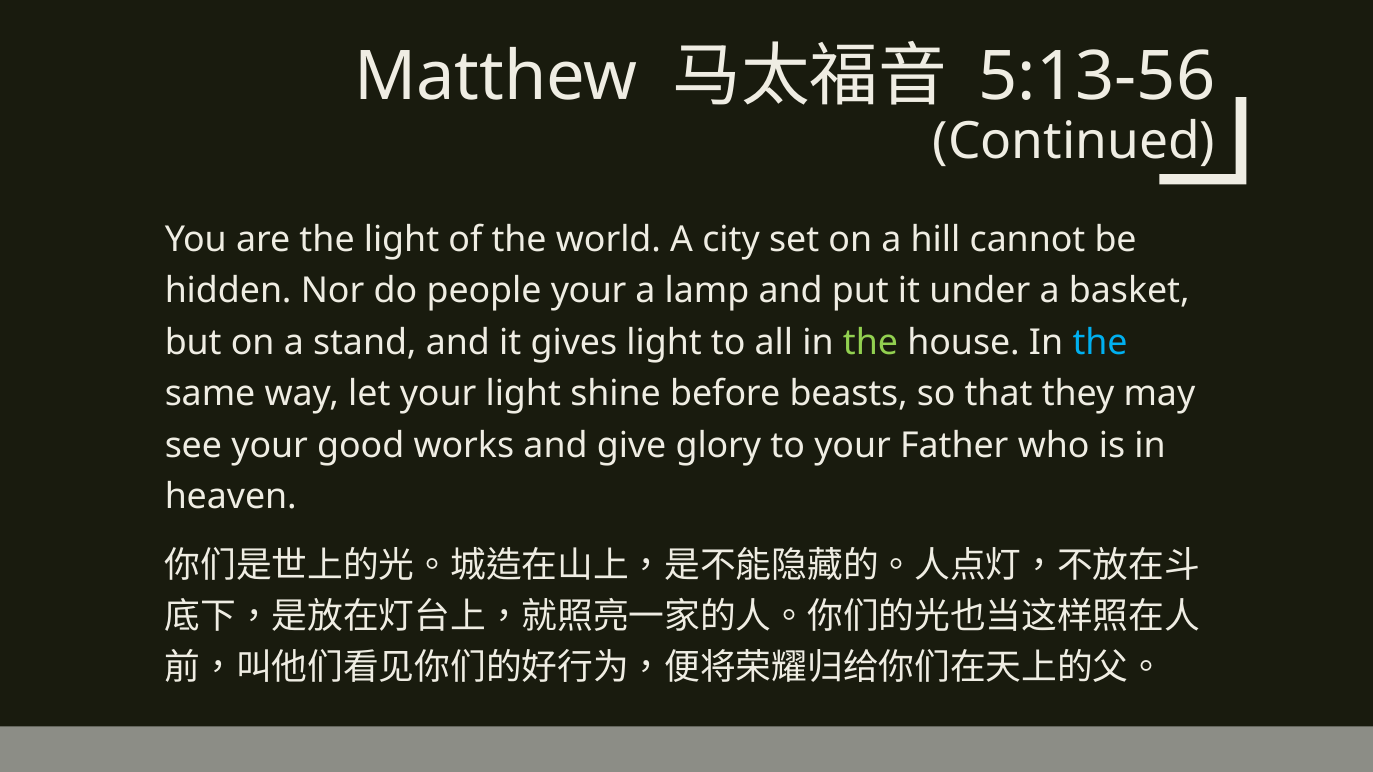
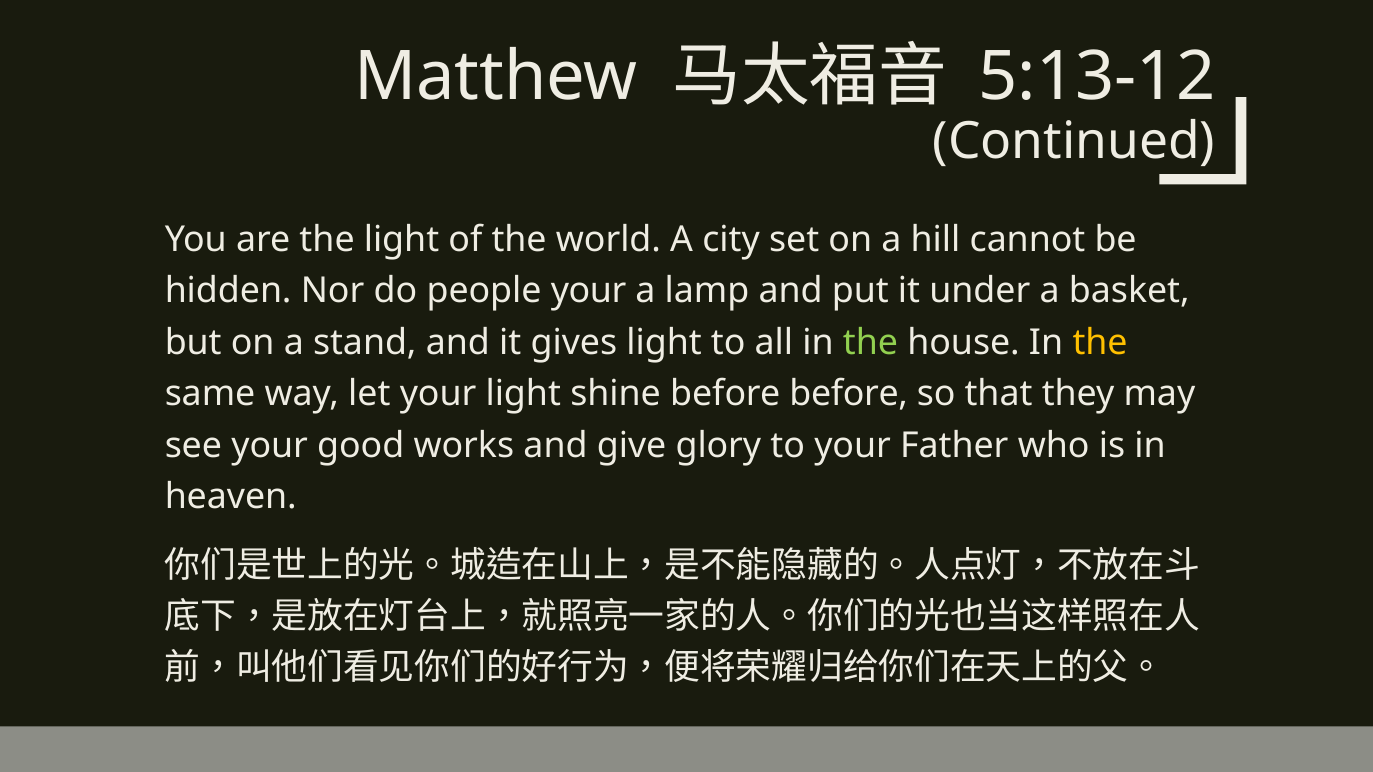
5:13-56: 5:13-56 -> 5:13-12 (1097, 77)
the colour: light blue -> yellow (1100, 343)
before beasts: beasts -> before (849, 394)
